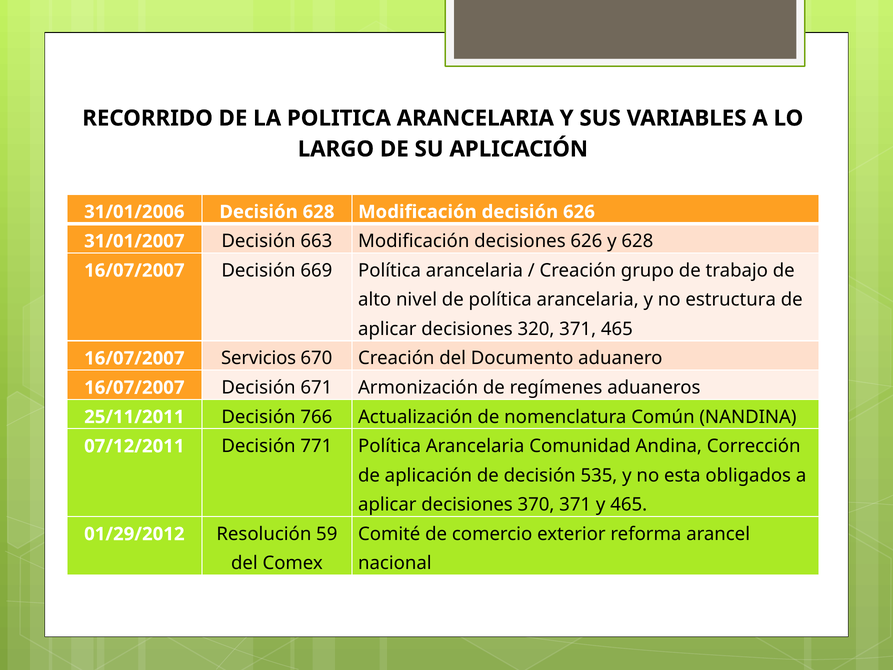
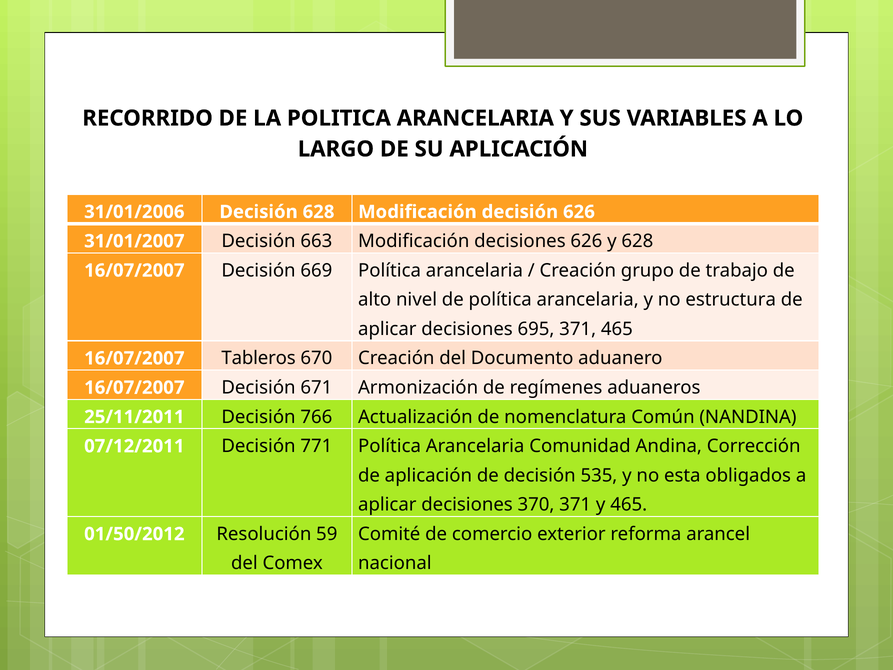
320: 320 -> 695 (536, 329)
Servicios: Servicios -> Tableros (259, 358)
01/29/2012: 01/29/2012 -> 01/50/2012 (134, 534)
